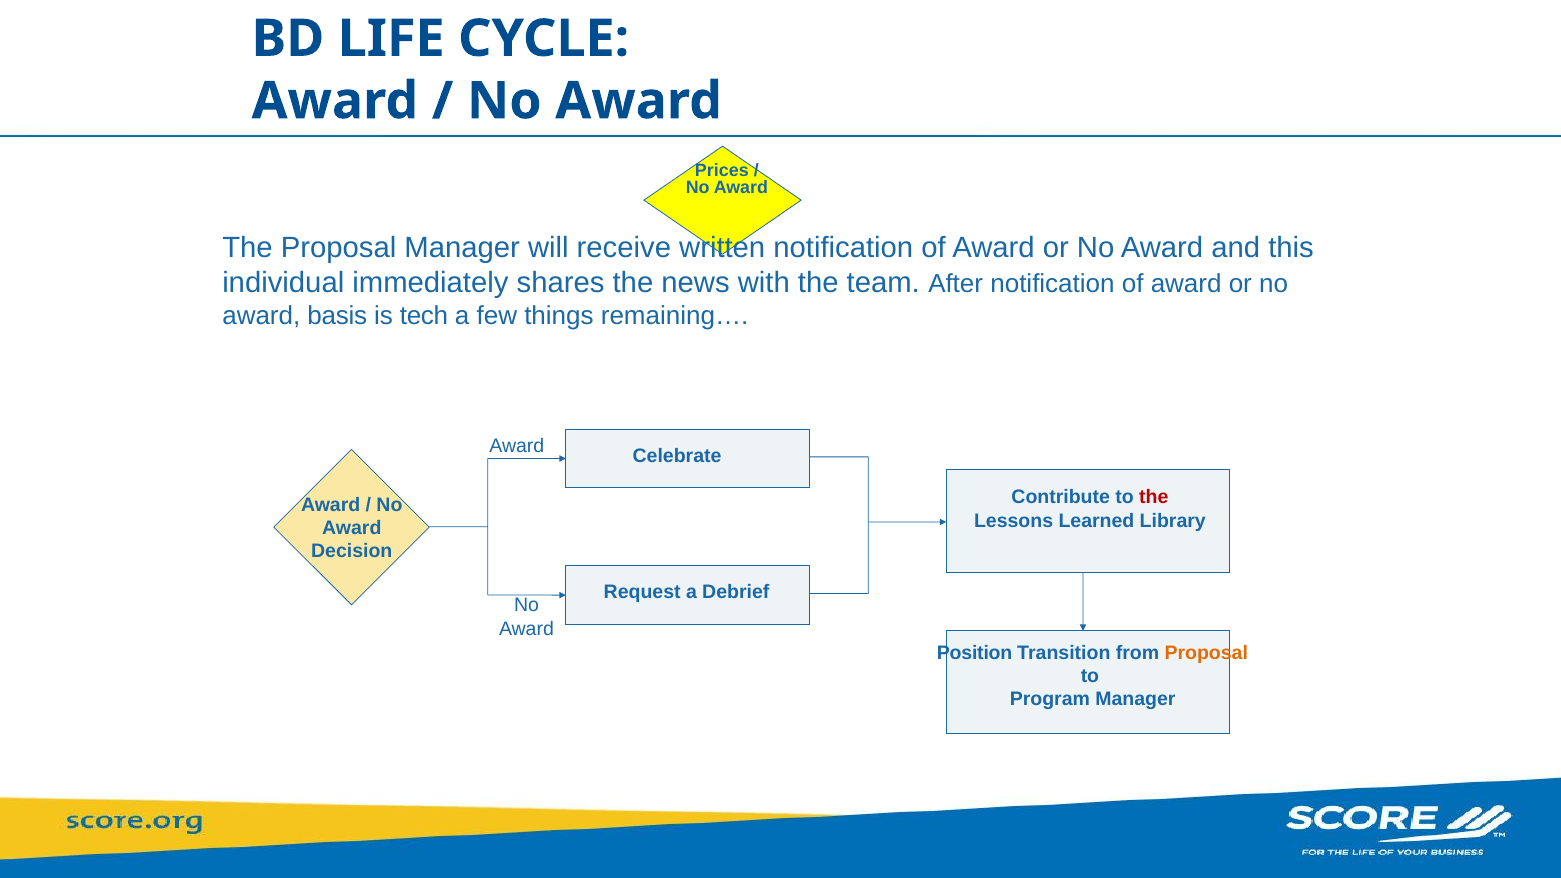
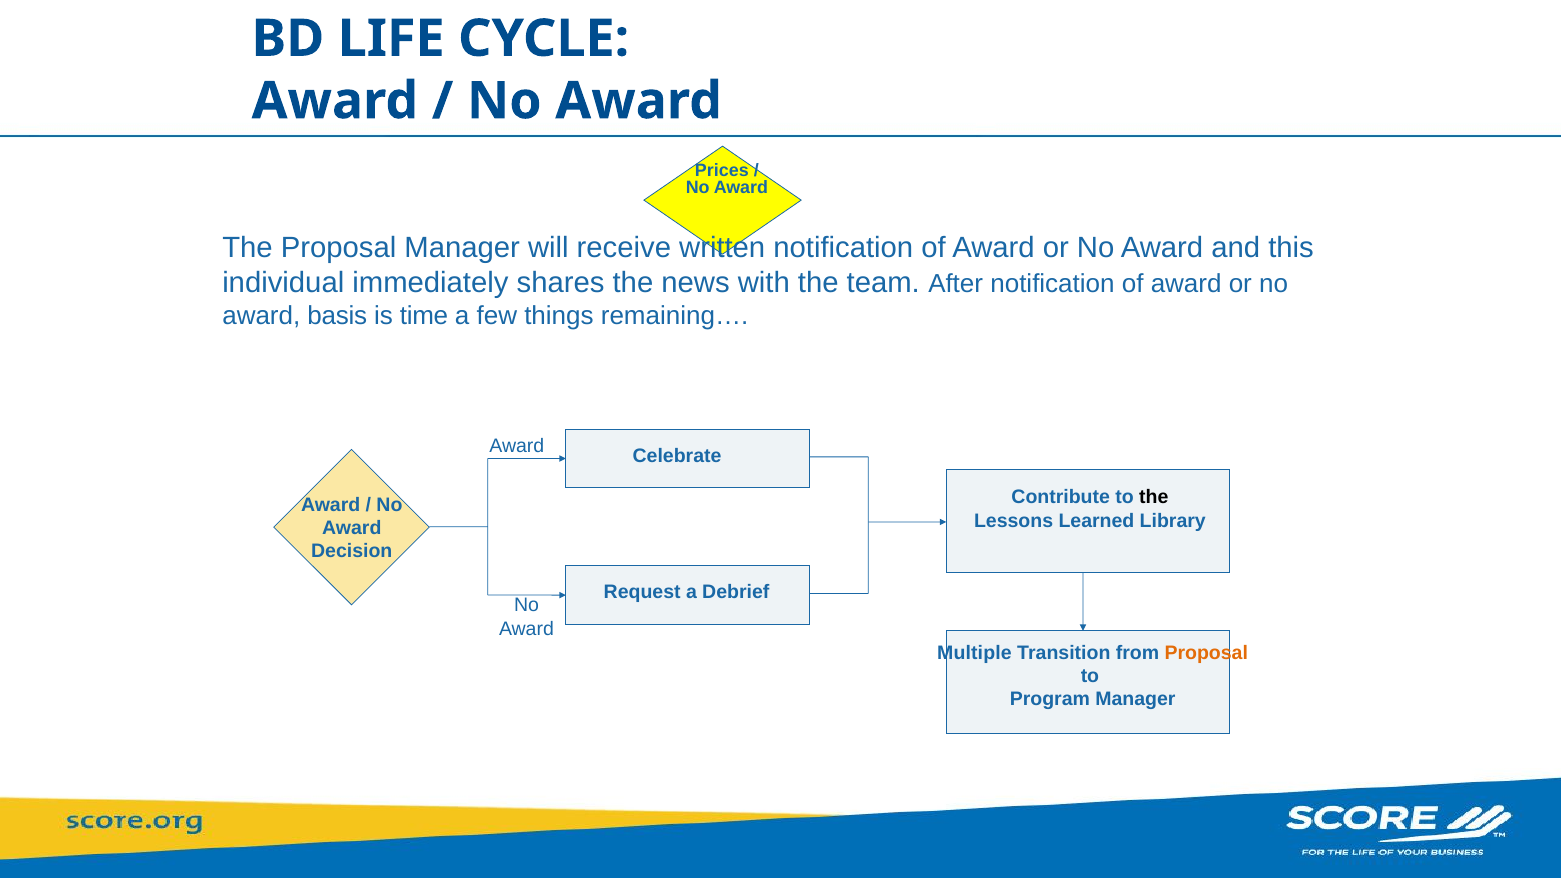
tech: tech -> time (424, 316)
the colour: red -> black (1154, 498)
Position: Position -> Multiple (974, 653)
